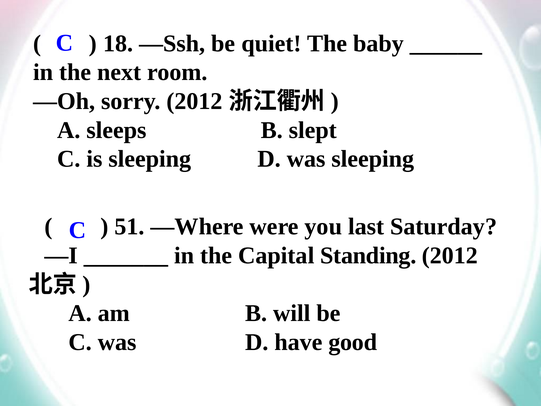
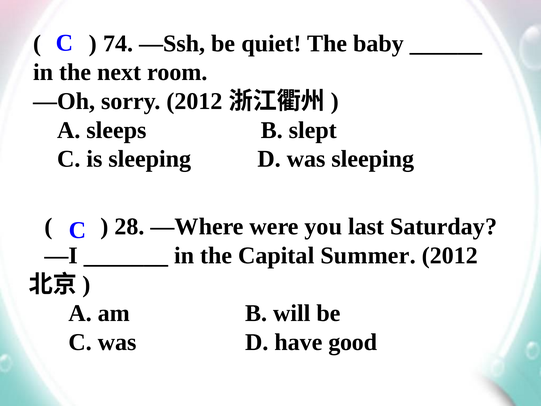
18: 18 -> 74 (118, 43)
51: 51 -> 28 (130, 227)
Standing: Standing -> Summer (368, 255)
